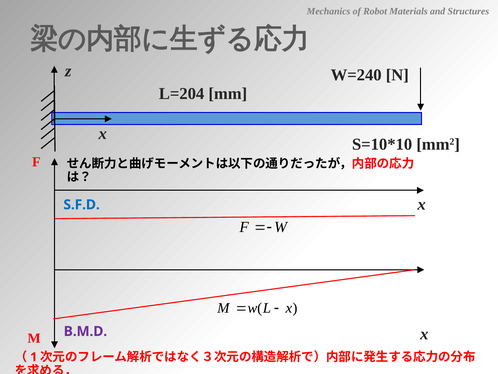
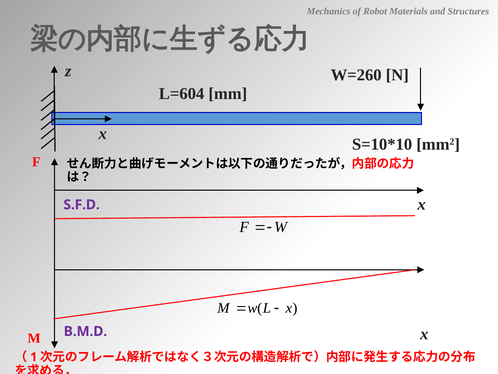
W=240: W=240 -> W=260 (356, 75)
L=204: L=204 -> L=604 (182, 94)
S.F.D colour: blue -> purple (82, 204)
